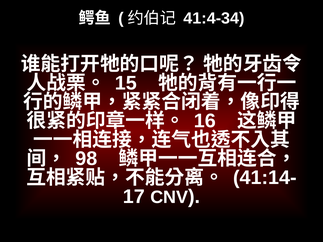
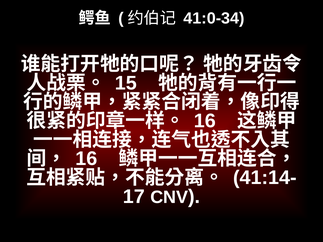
41:4-34: 41:4-34 -> 41:0-34 (214, 18)
98: 98 -> 16 (86, 159)
